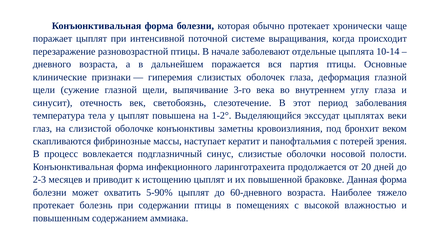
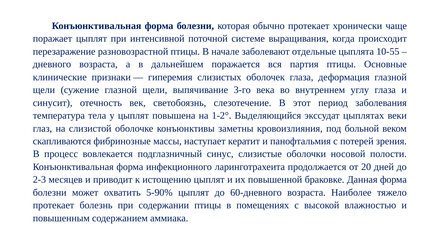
10-14: 10-14 -> 10-55 (388, 51)
бронхит: бронхит -> больной (362, 128)
